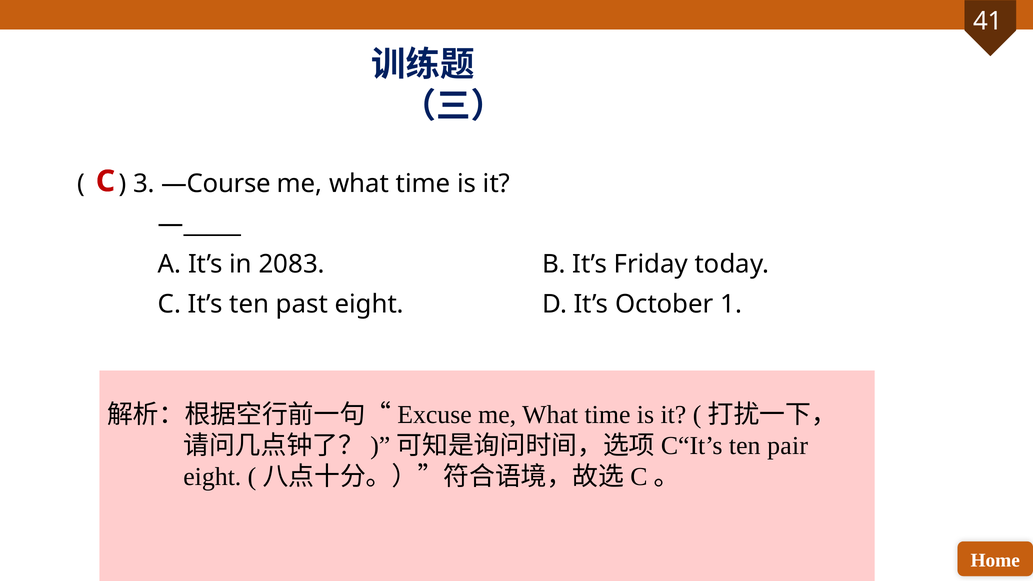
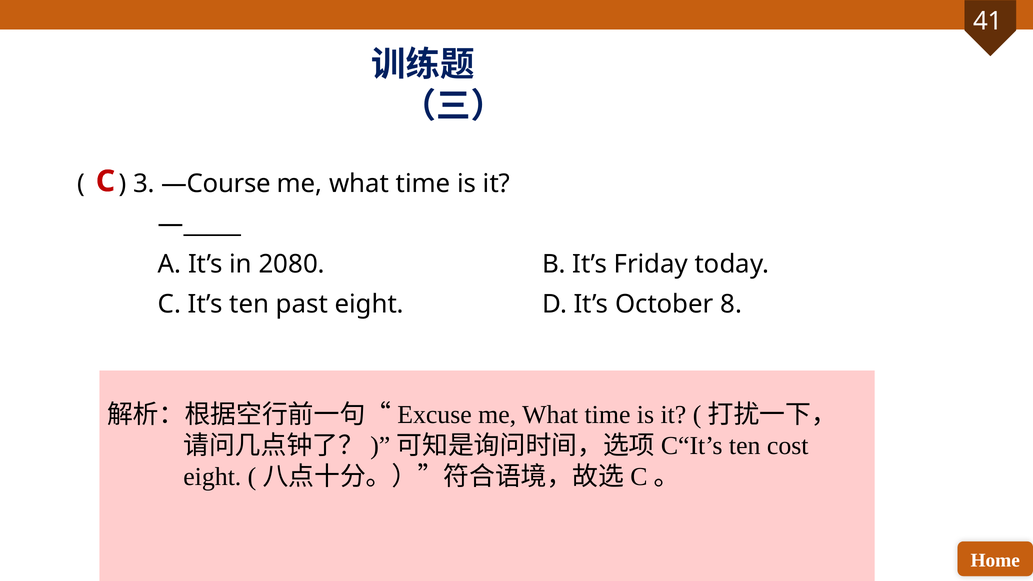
2083: 2083 -> 2080 (292, 264)
1: 1 -> 8 (731, 304)
pair: pair -> cost (788, 446)
